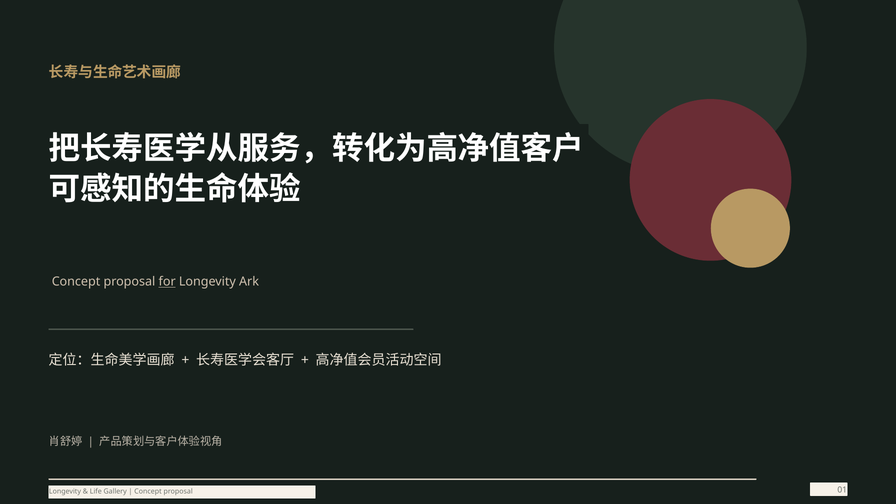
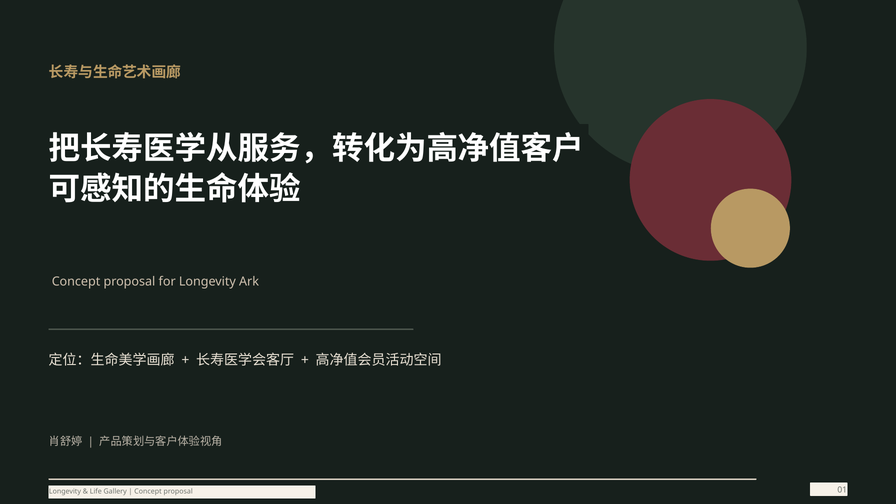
for underline: present -> none (167, 282)
